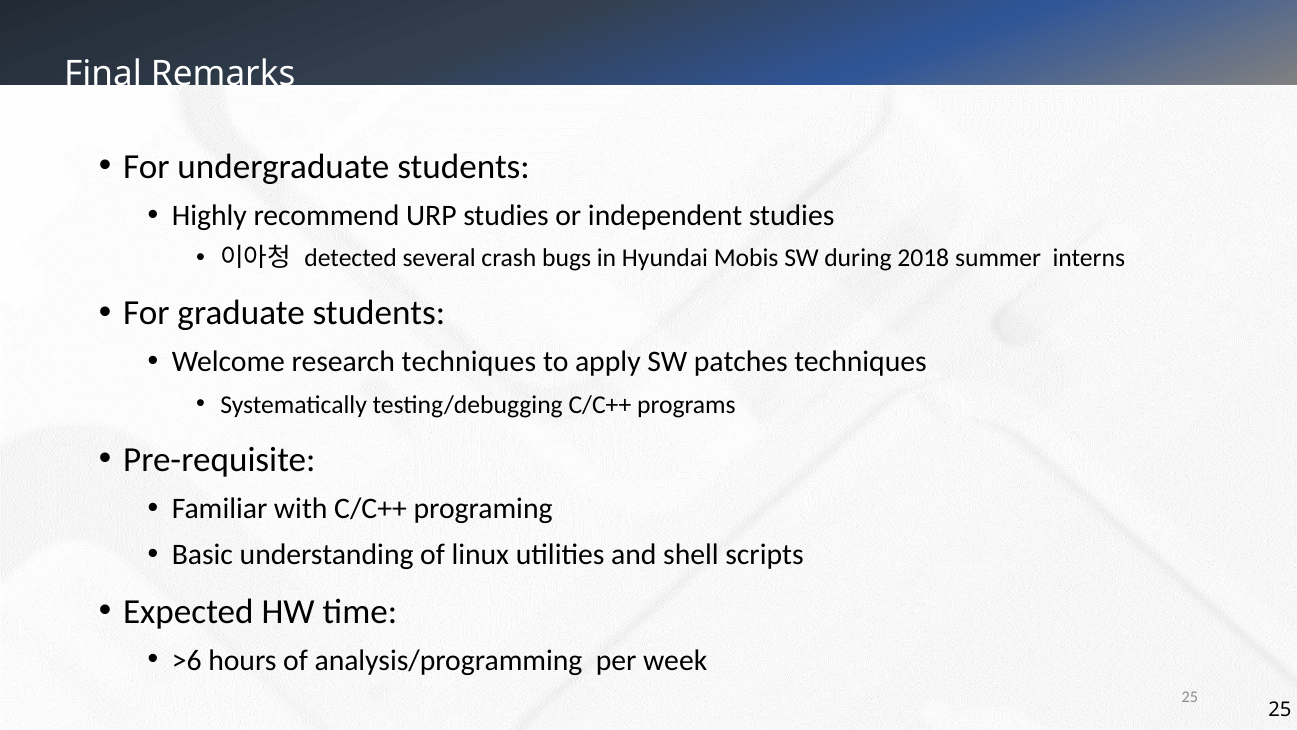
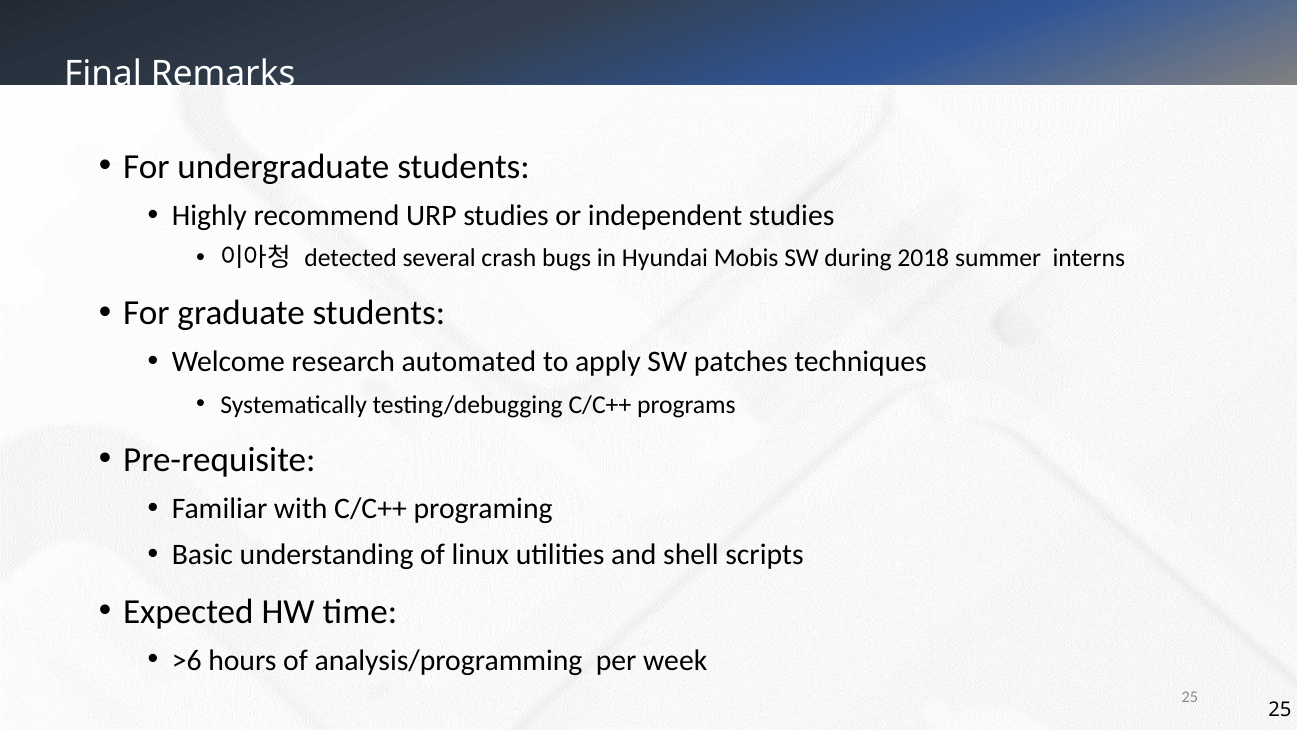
research techniques: techniques -> automated (469, 362)
